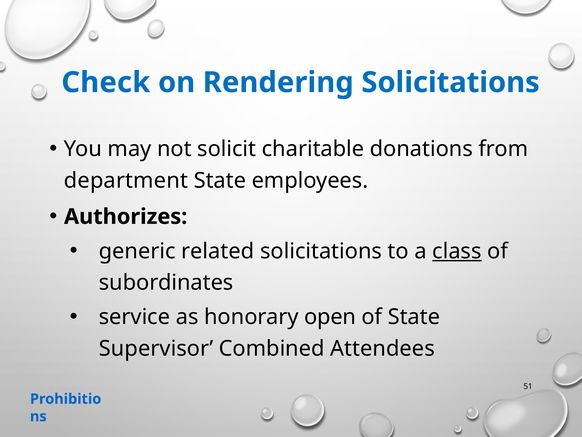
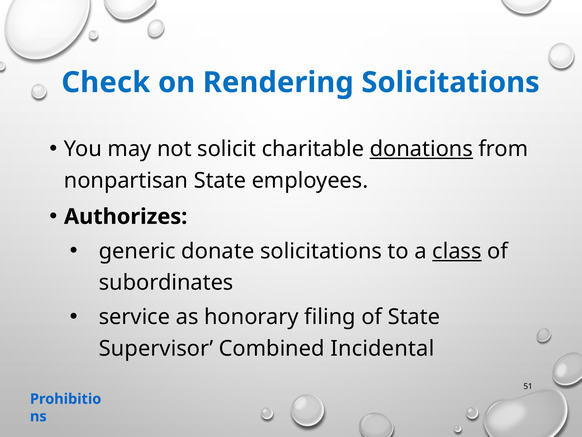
donations underline: none -> present (421, 149)
department: department -> nonpartisan (126, 180)
related: related -> donate (218, 251)
open: open -> filing (330, 317)
Attendees: Attendees -> Incidental (382, 348)
